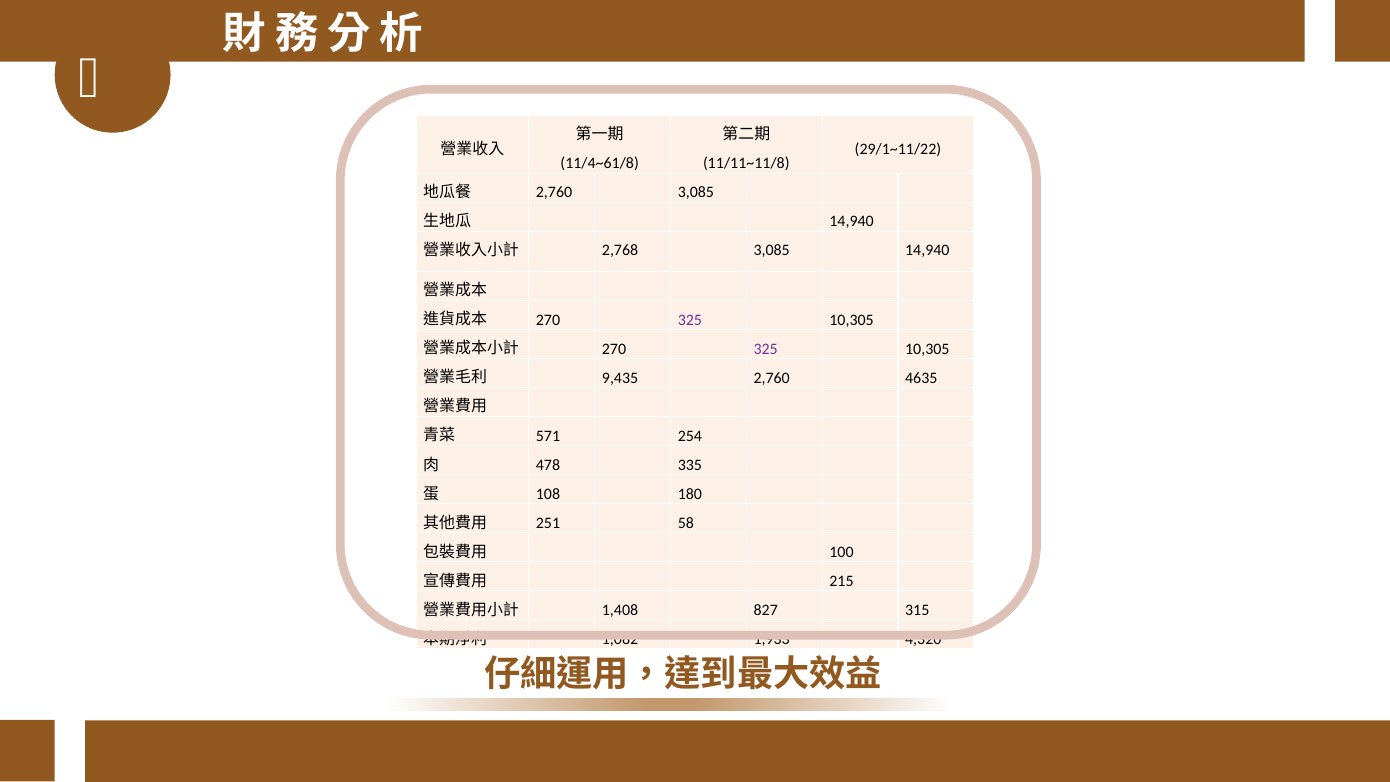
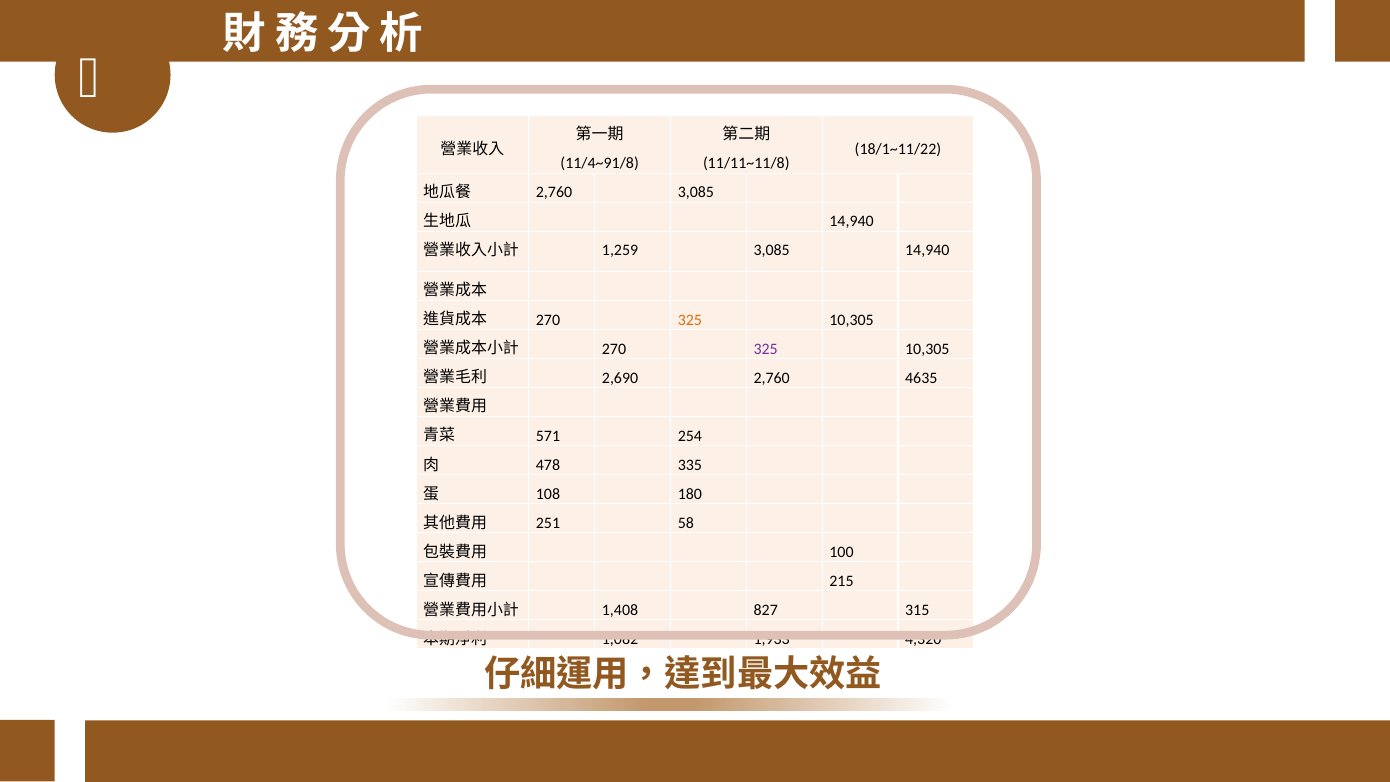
29/1~11/22: 29/1~11/22 -> 18/1~11/22 (898, 149)
11/4~61/8: 11/4~61/8 -> 11/4~91/8 (600, 163)
2,768: 2,768 -> 1,259 (620, 251)
325 colour: purple -> orange (690, 320)
9,435: 9,435 -> 2,690 (620, 378)
